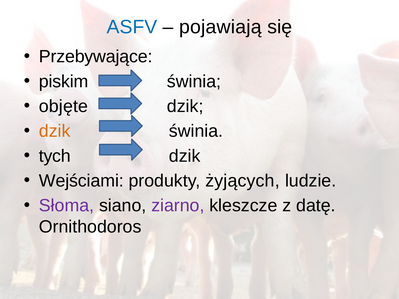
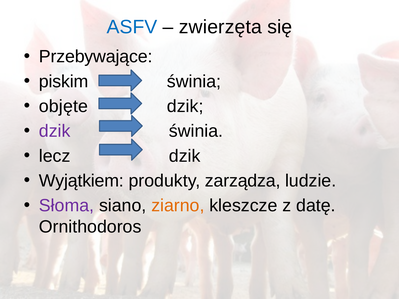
pojawiają: pojawiają -> zwierzęta (220, 27)
dzik colour: orange -> purple (55, 131)
tych: tych -> lecz (55, 156)
Wejściami: Wejściami -> Wyjątkiem (81, 181)
żyjących: żyjących -> zarządza (243, 181)
ziarno colour: purple -> orange (178, 206)
